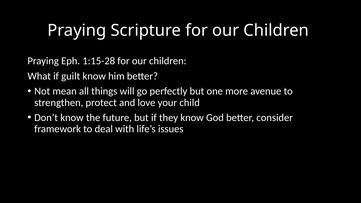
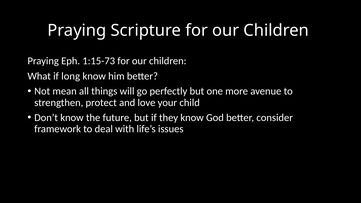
1:15-28: 1:15-28 -> 1:15-73 (99, 61)
guilt: guilt -> long (71, 76)
